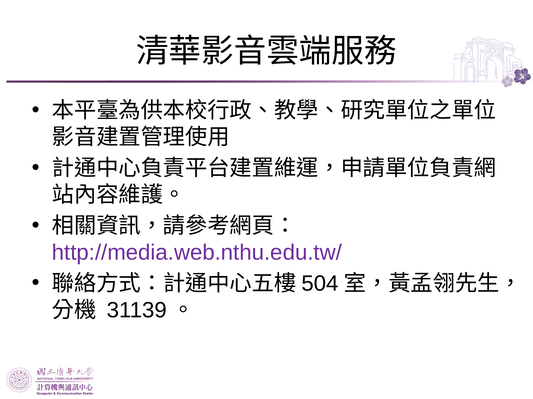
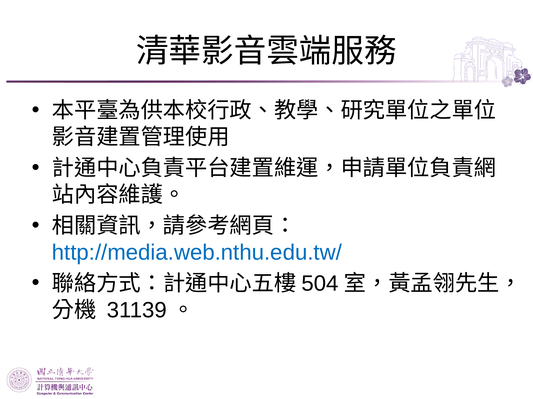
http://media.web.nthu.edu.tw/ colour: purple -> blue (197, 253)
